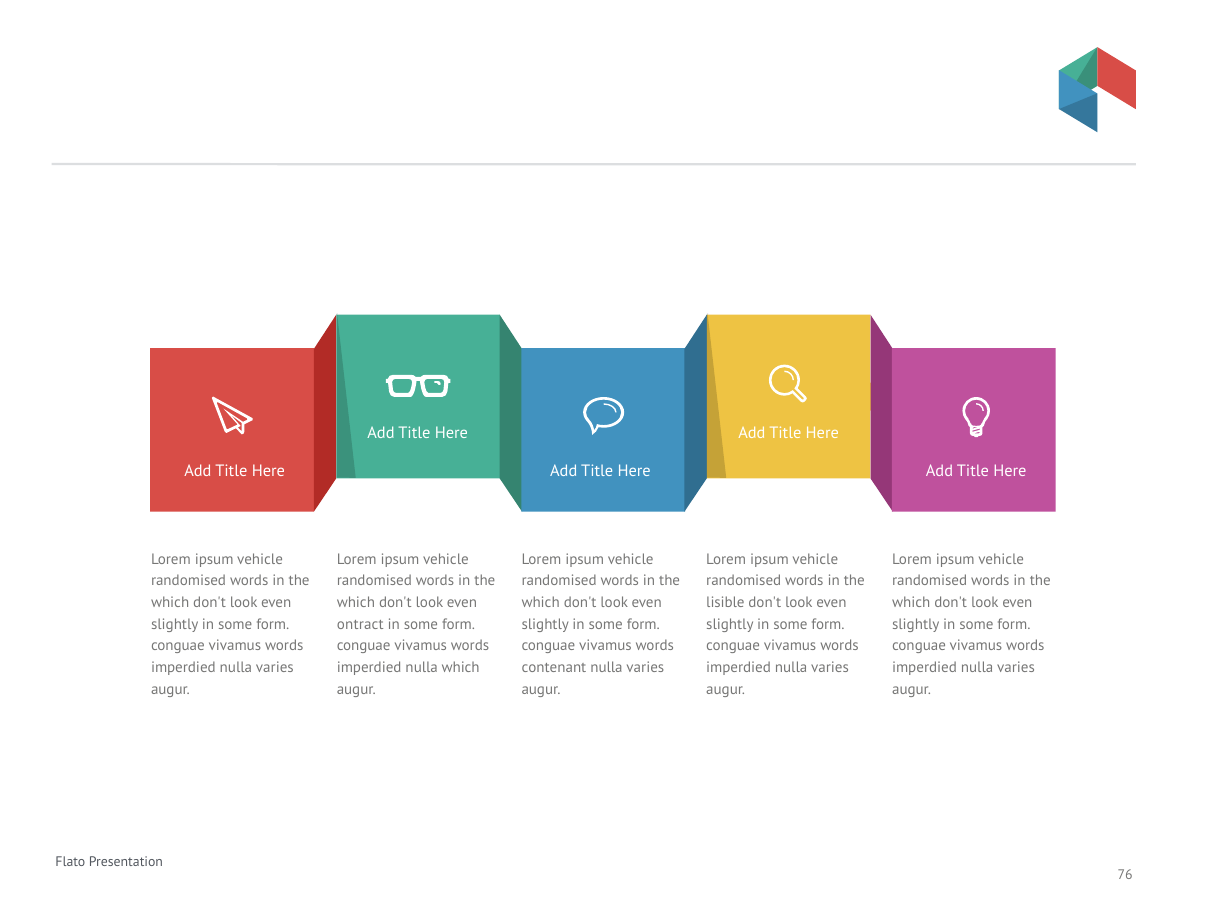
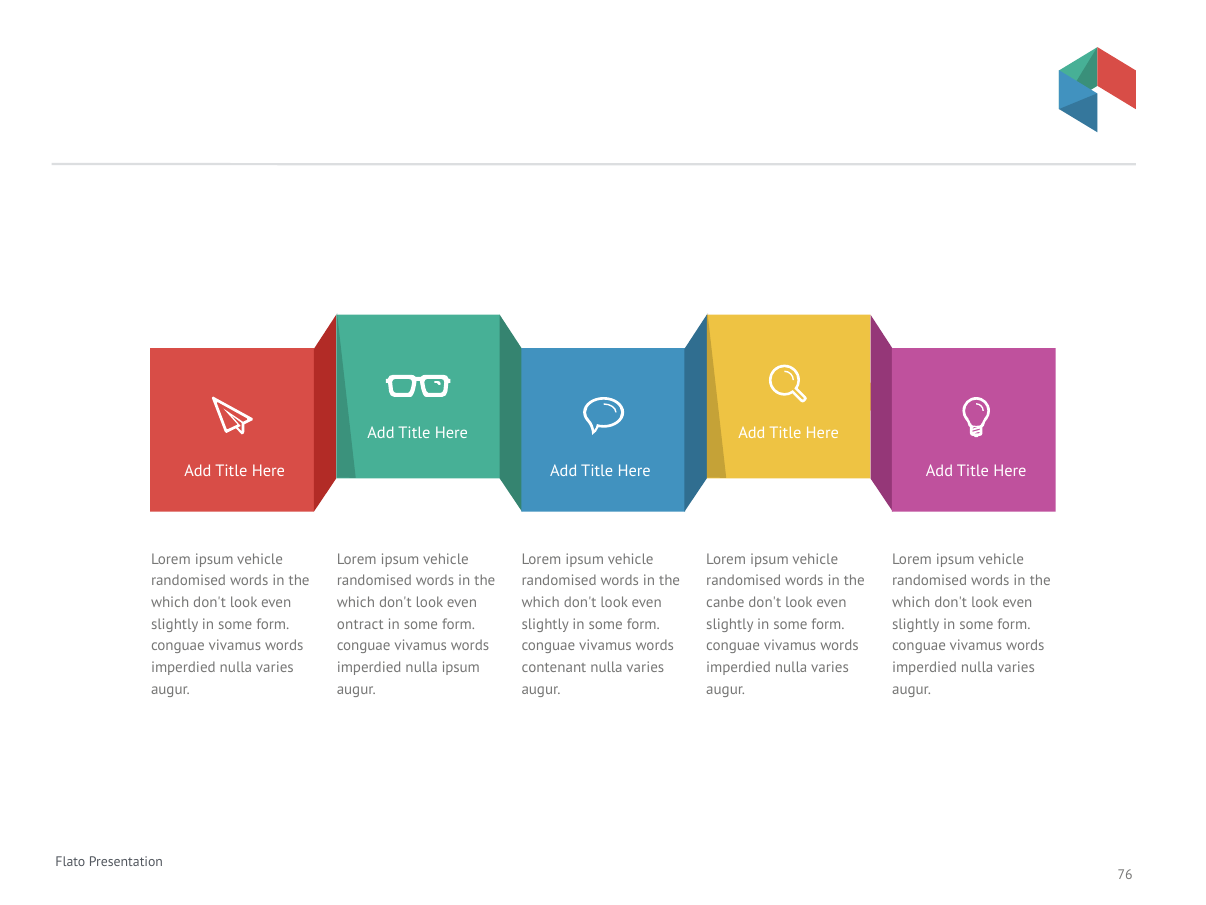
lisible: lisible -> canbe (725, 602)
nulla which: which -> ipsum (461, 667)
